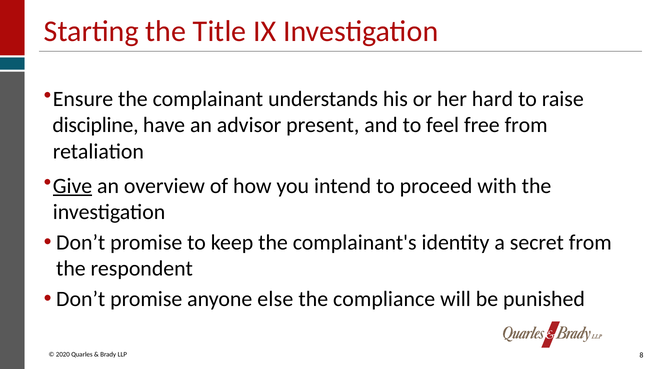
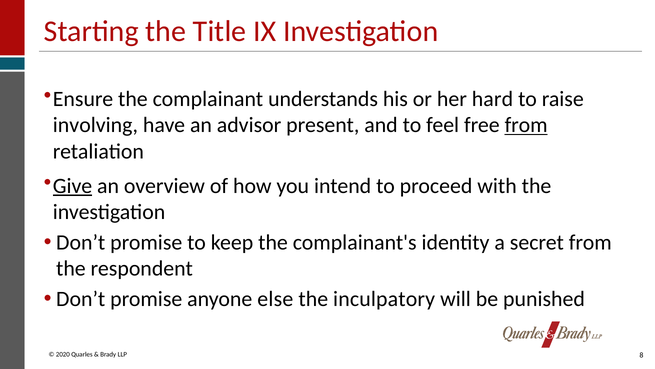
discipline: discipline -> involving (95, 125)
from underline: none -> present (526, 125)
compliance: compliance -> inculpatory (384, 299)
